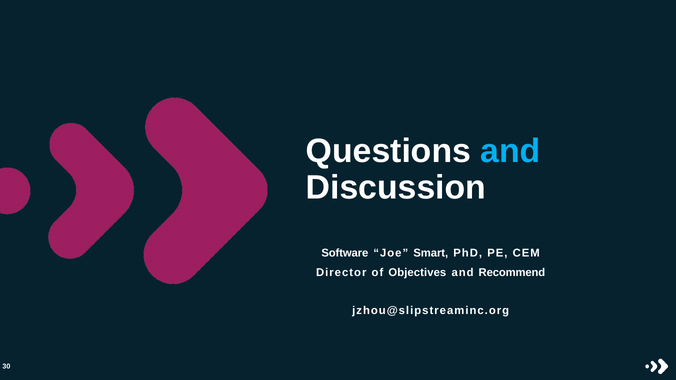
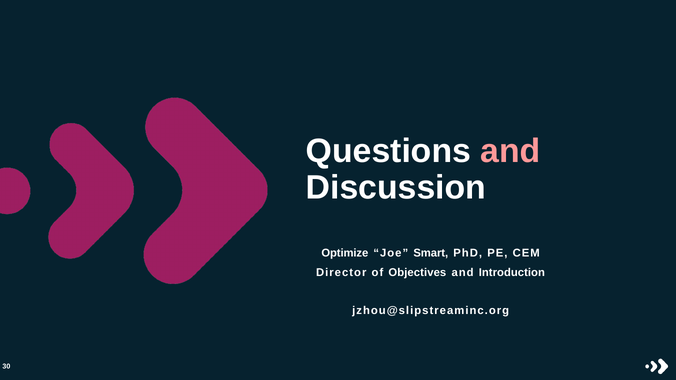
and colour: light blue -> pink (510, 151)
Software: Software -> Optimize (345, 253)
Recommend: Recommend -> Introduction (512, 273)
